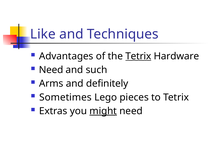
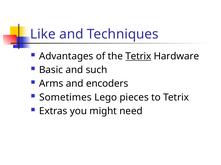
Need: Need -> Basic (51, 70)
definitely: definitely -> encoders (107, 84)
might underline: present -> none (103, 111)
